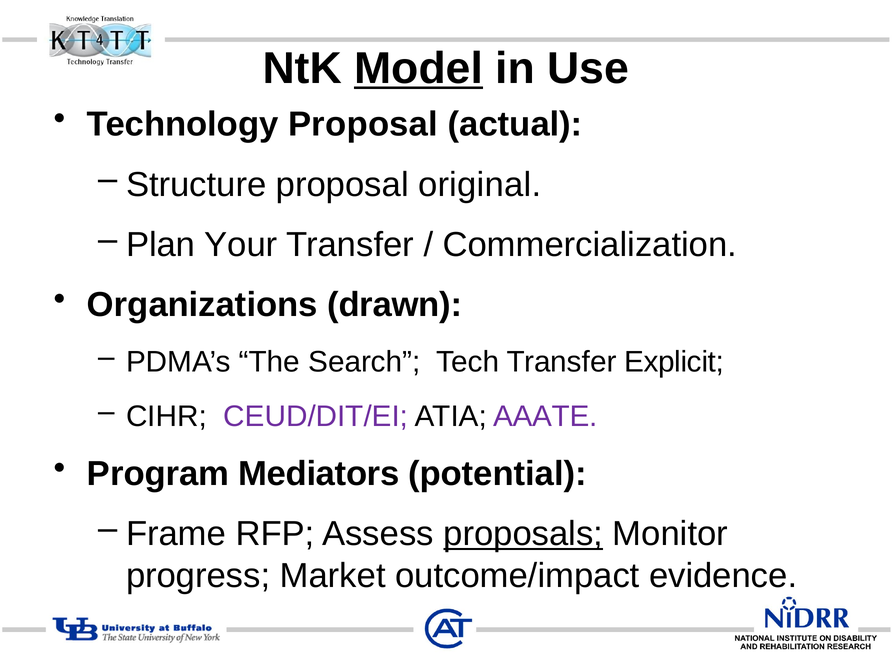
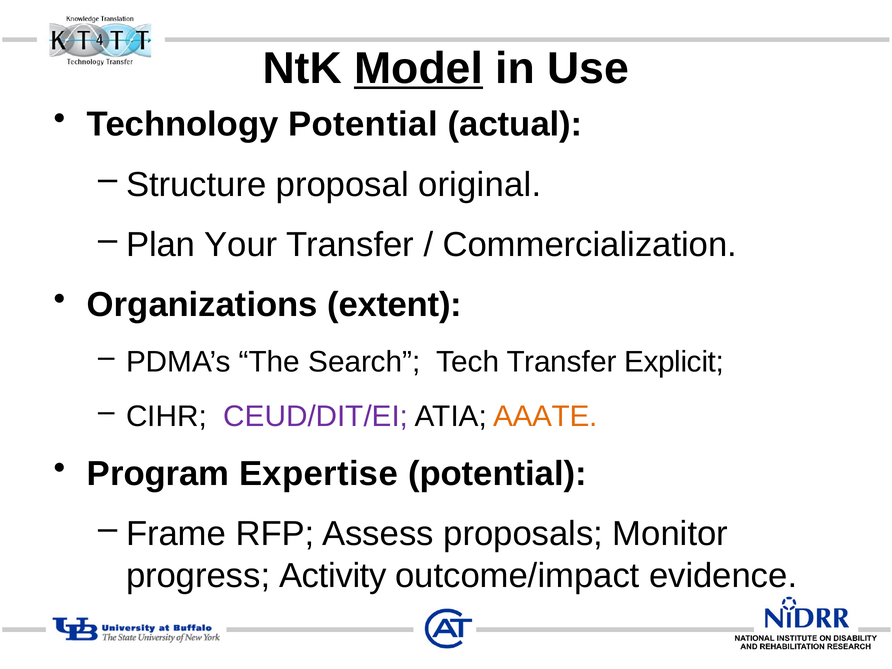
Technology Proposal: Proposal -> Potential (363, 124)
drawn: drawn -> extent (395, 305)
AAATE colour: purple -> orange (545, 416)
Mediators: Mediators -> Expertise (318, 474)
proposals underline: present -> none (523, 534)
Market: Market -> Activity (333, 576)
